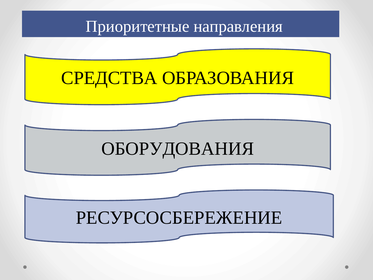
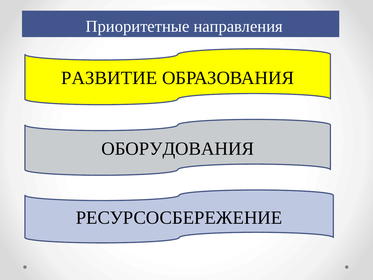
СРЕДСТВА: СРЕДСТВА -> РАЗВИТИЕ (109, 78)
